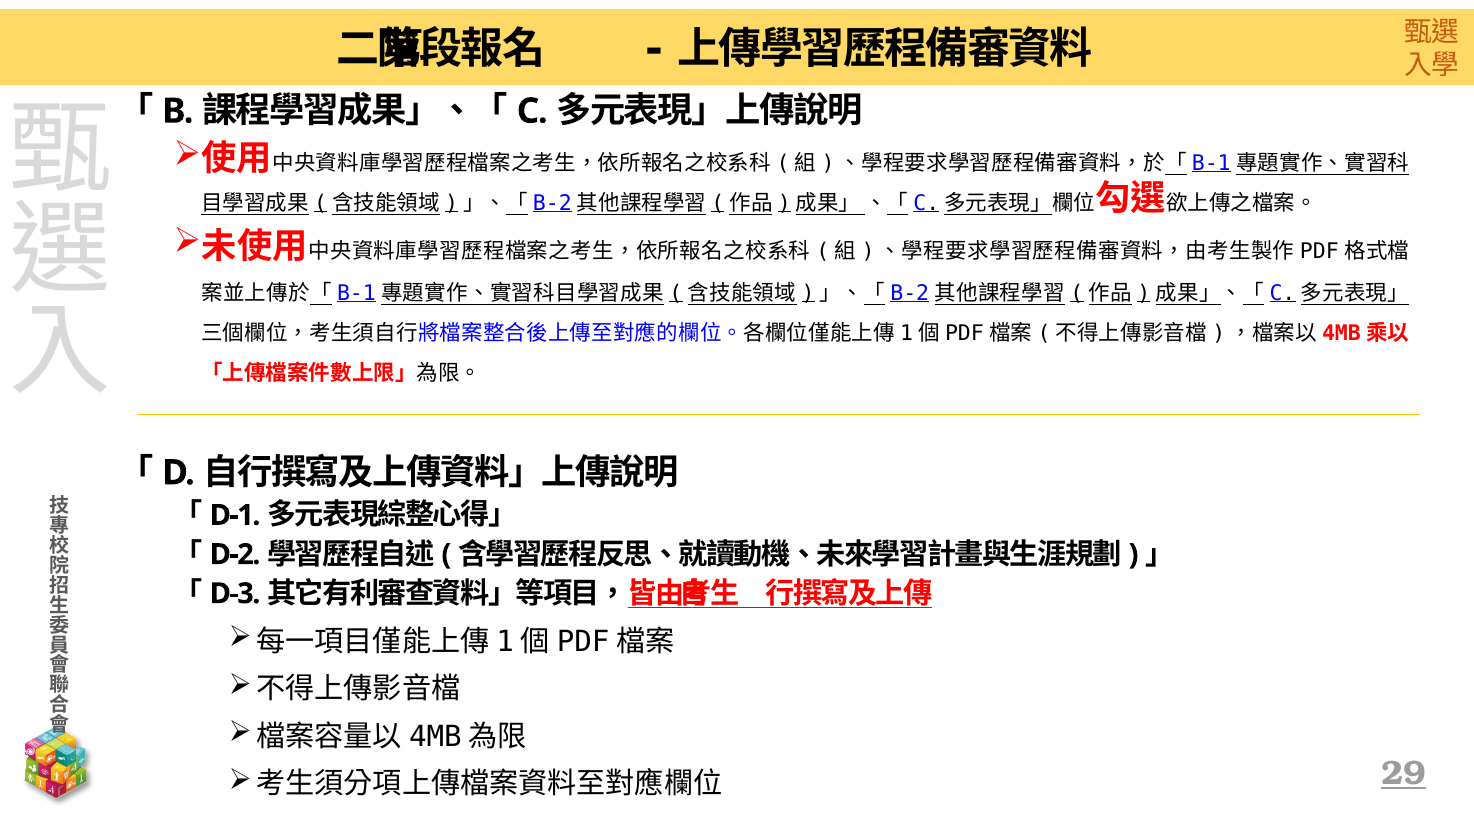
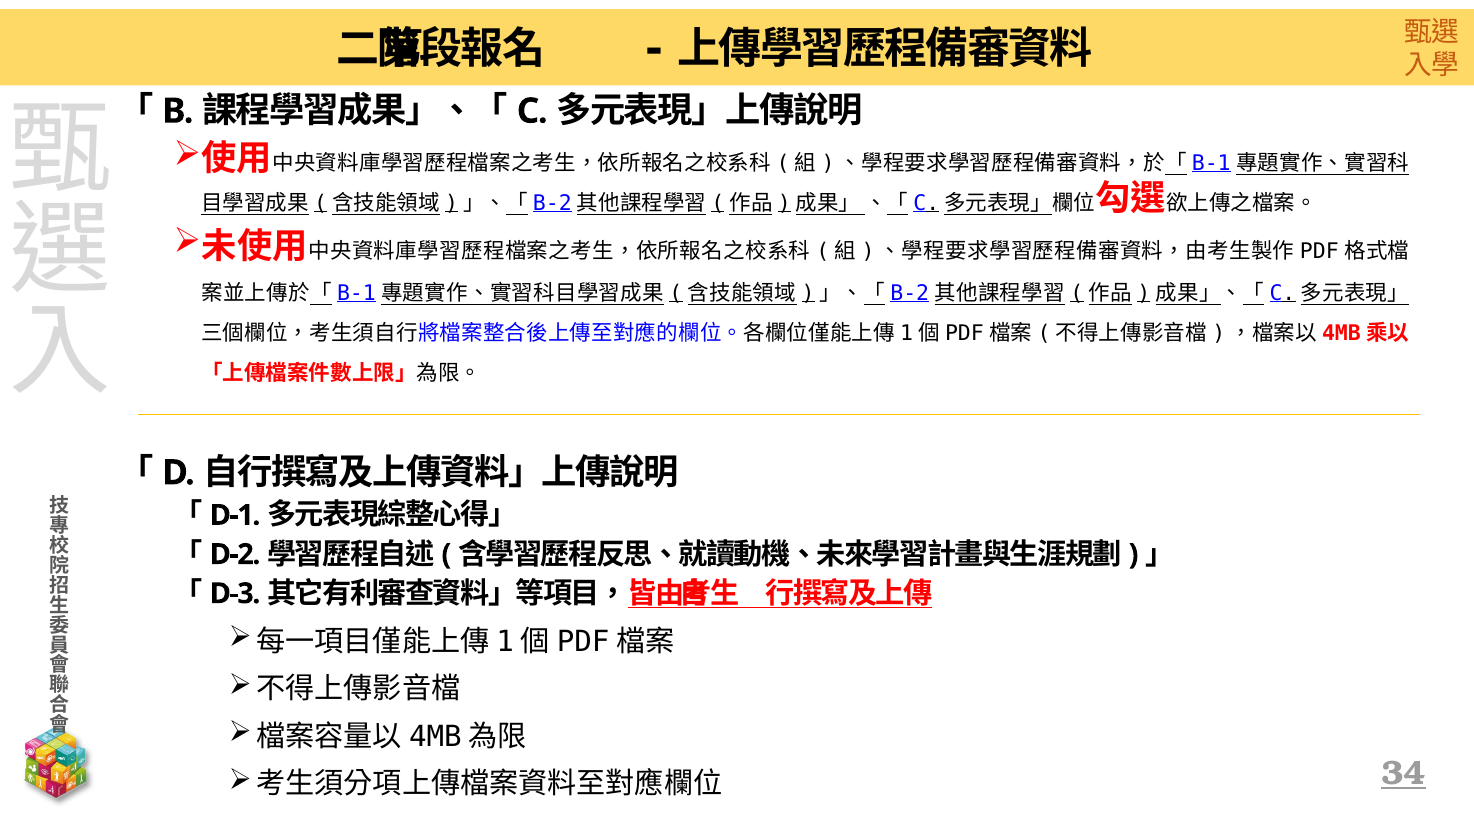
29: 29 -> 34 (1404, 773)
